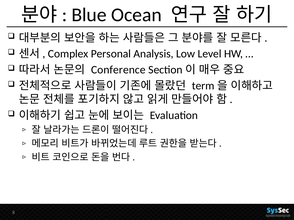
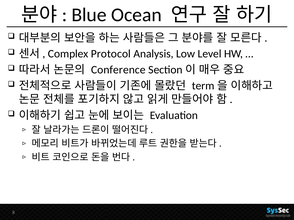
Personal: Personal -> Protocol (111, 54)
